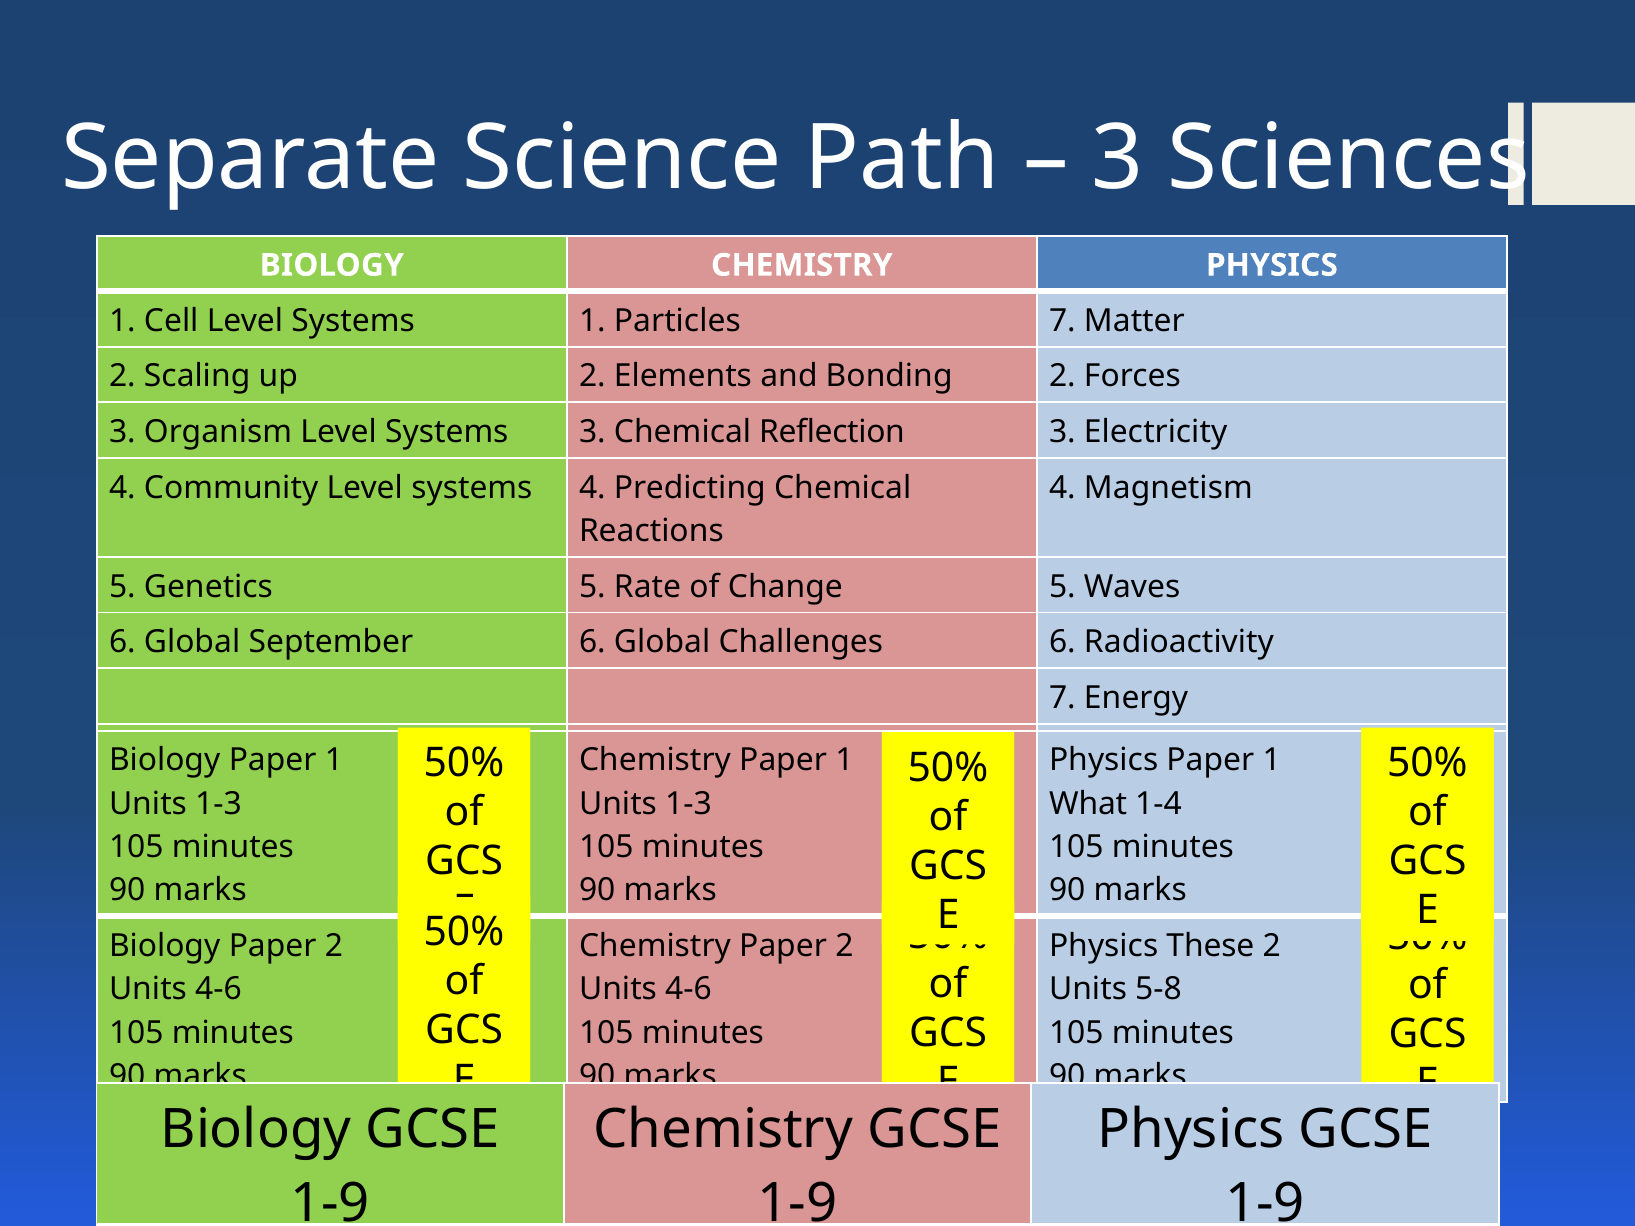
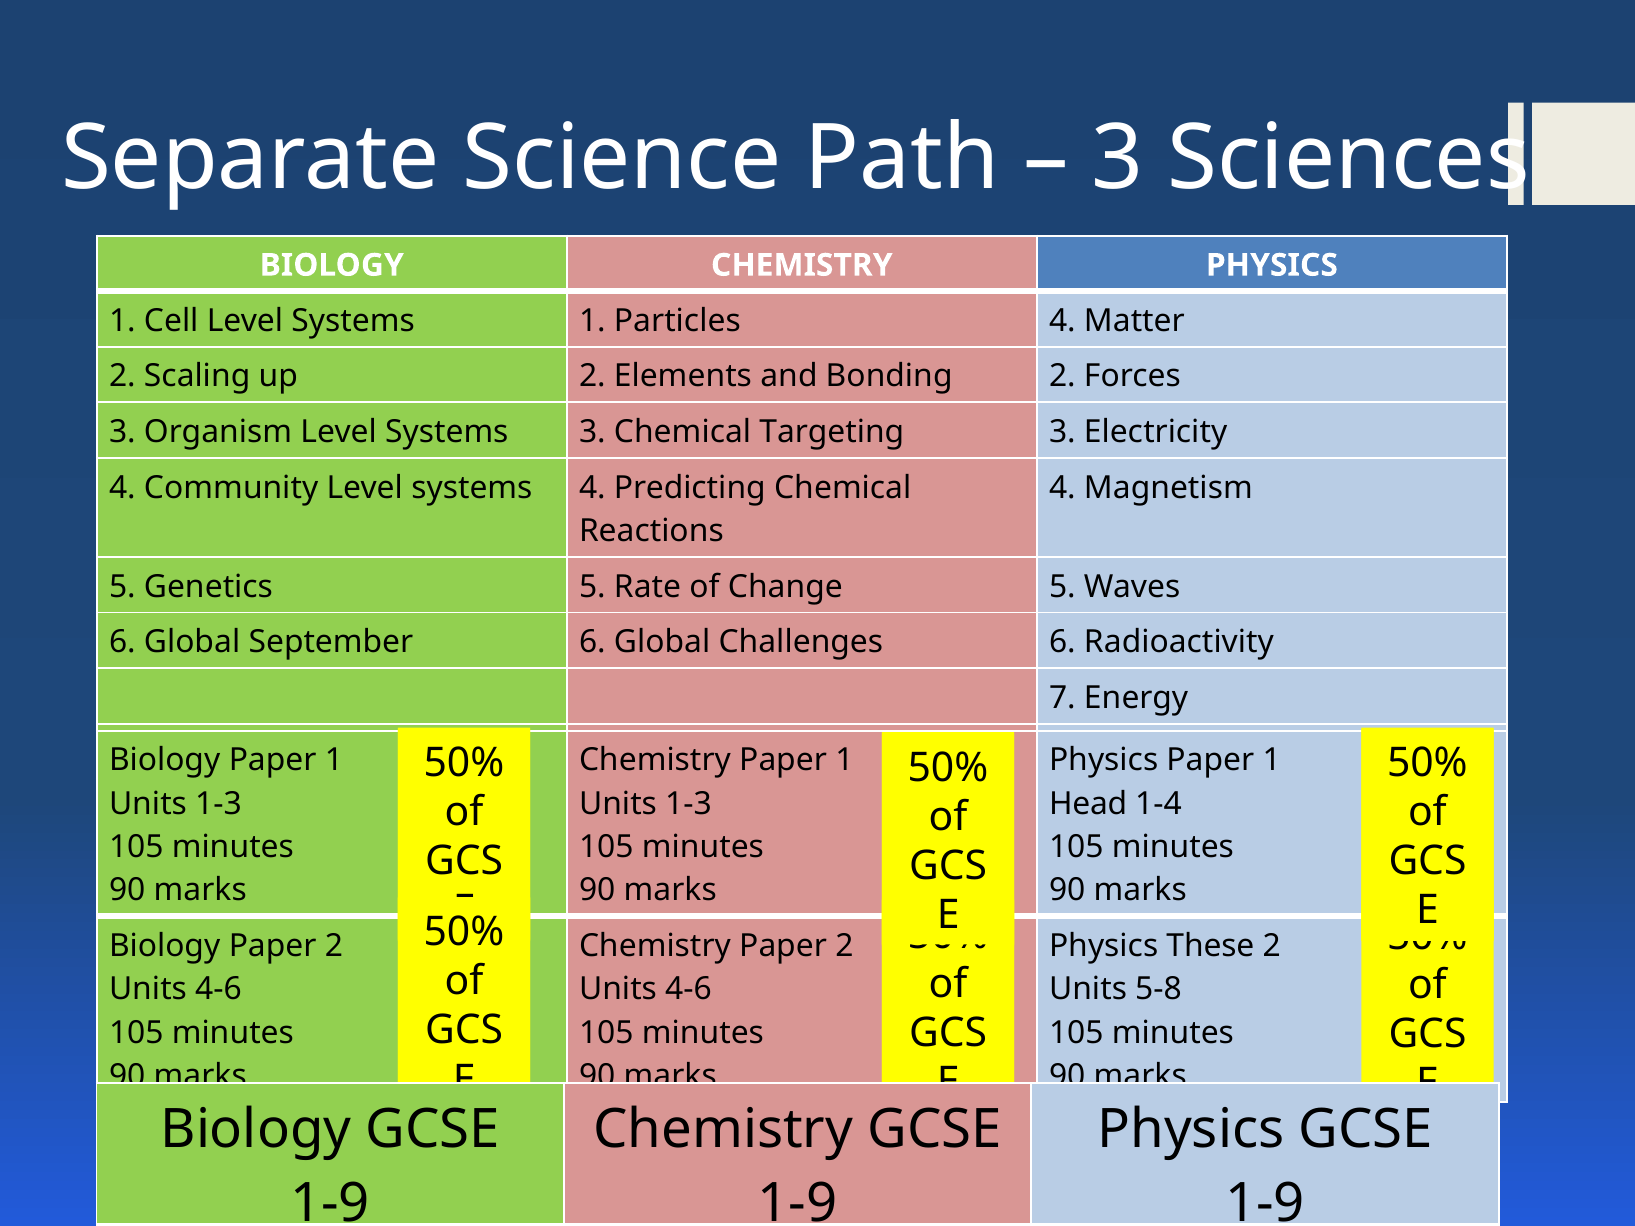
Particles 7: 7 -> 4 (1062, 321)
Reflection: Reflection -> Targeting (832, 432)
What: What -> Head (1088, 804)
